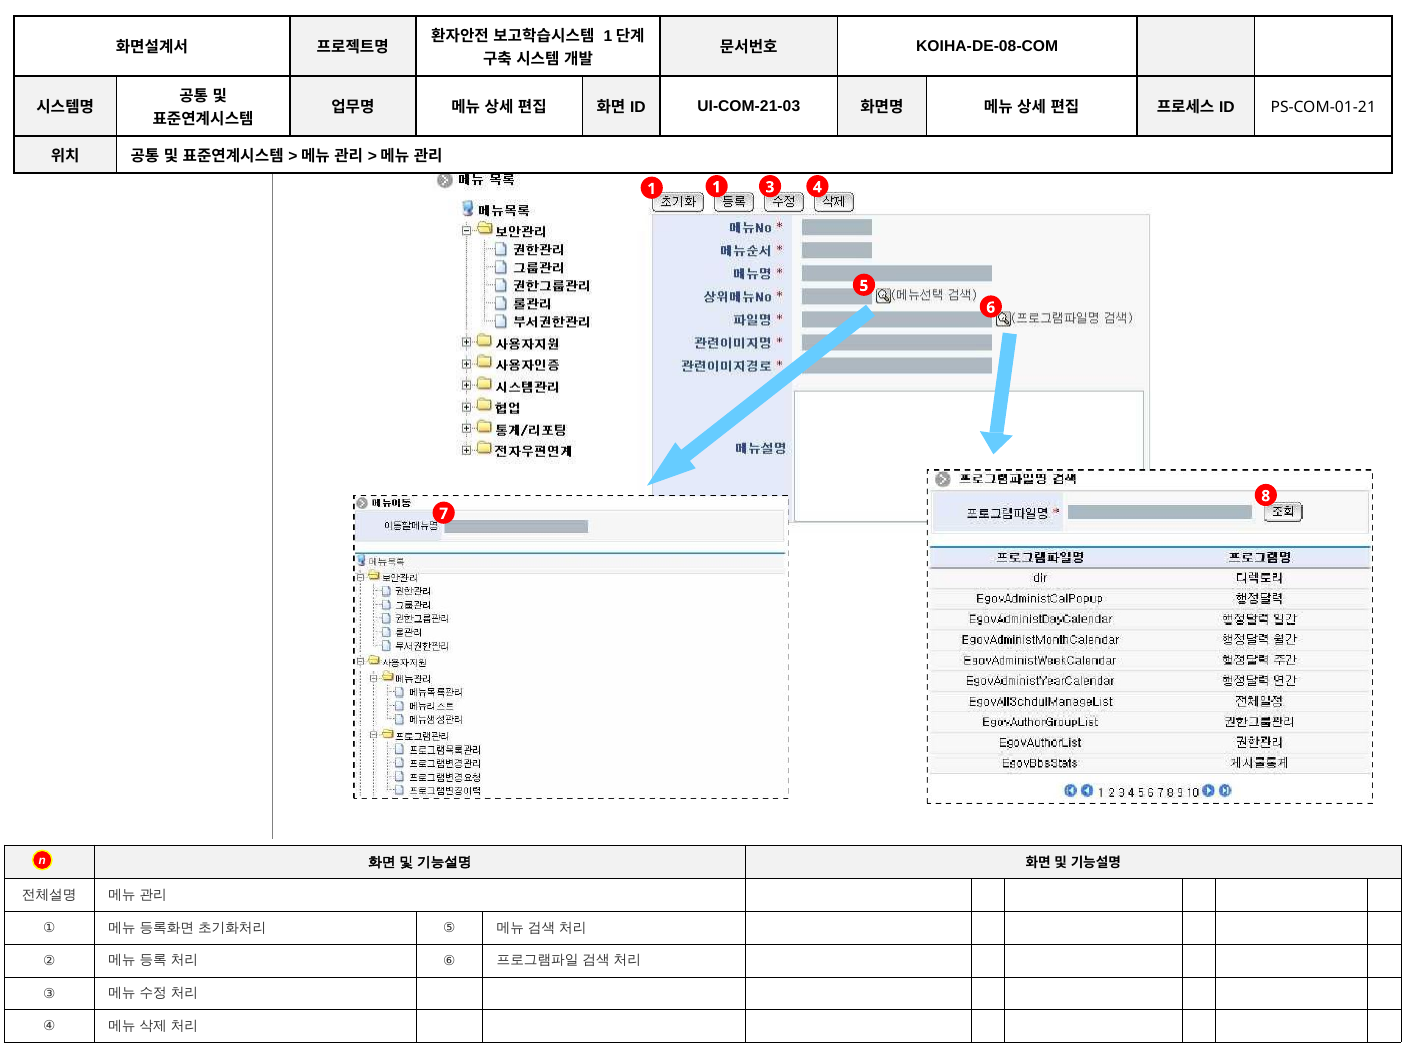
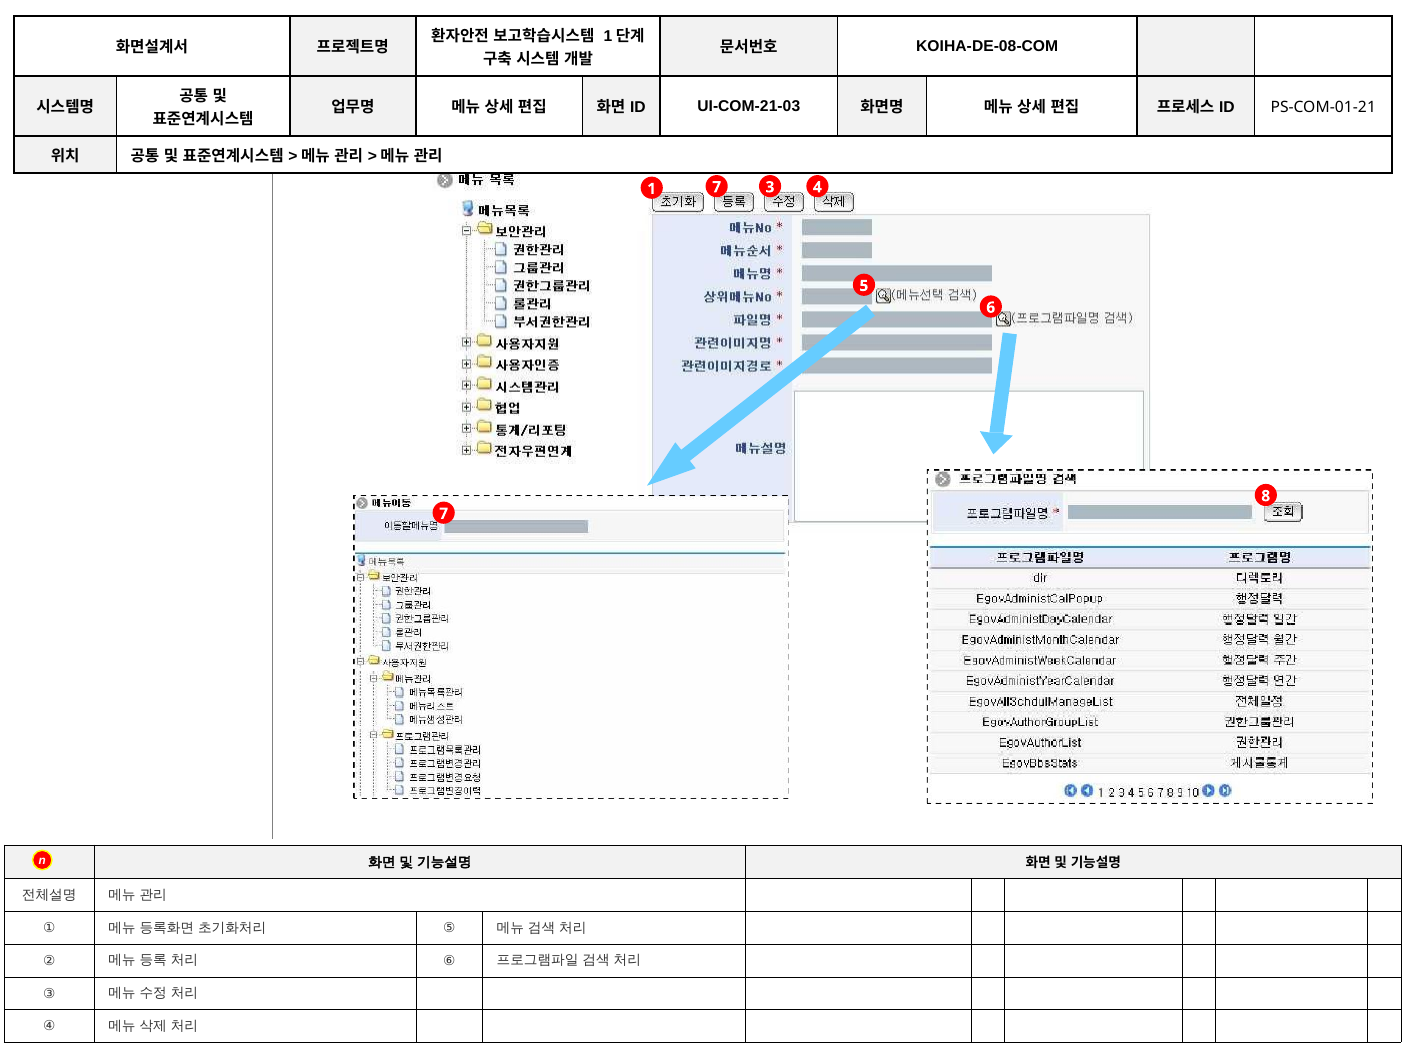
1 1: 1 -> 7 (717, 187)
